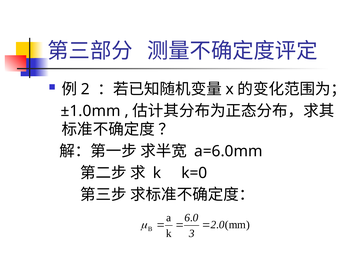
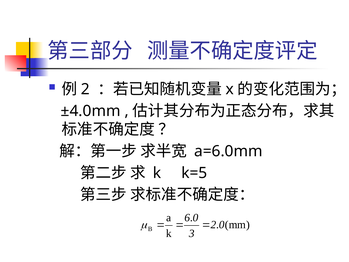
±1.0mm: ±1.0mm -> ±4.0mm (91, 111)
k=0: k=0 -> k=5 (194, 173)
